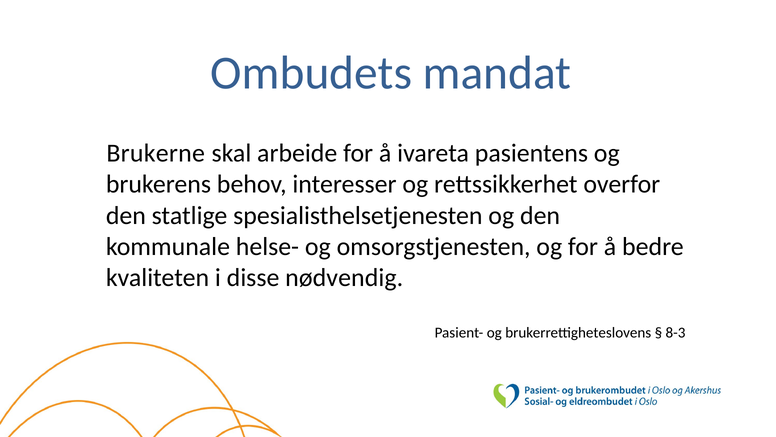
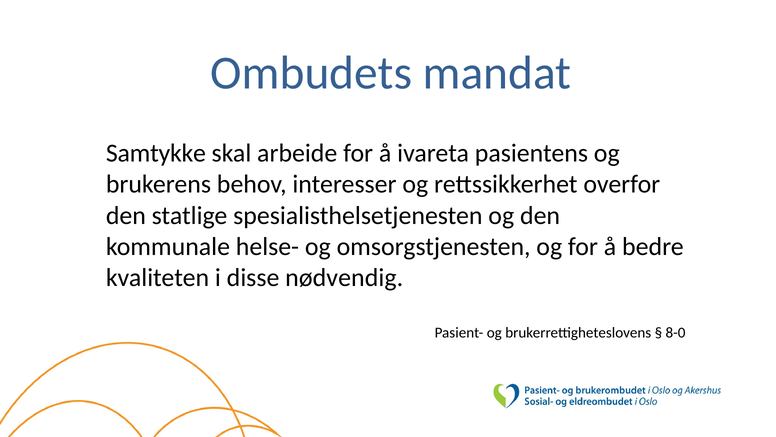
Brukerne: Brukerne -> Samtykke (156, 153)
8-3: 8-3 -> 8-0 (676, 332)
